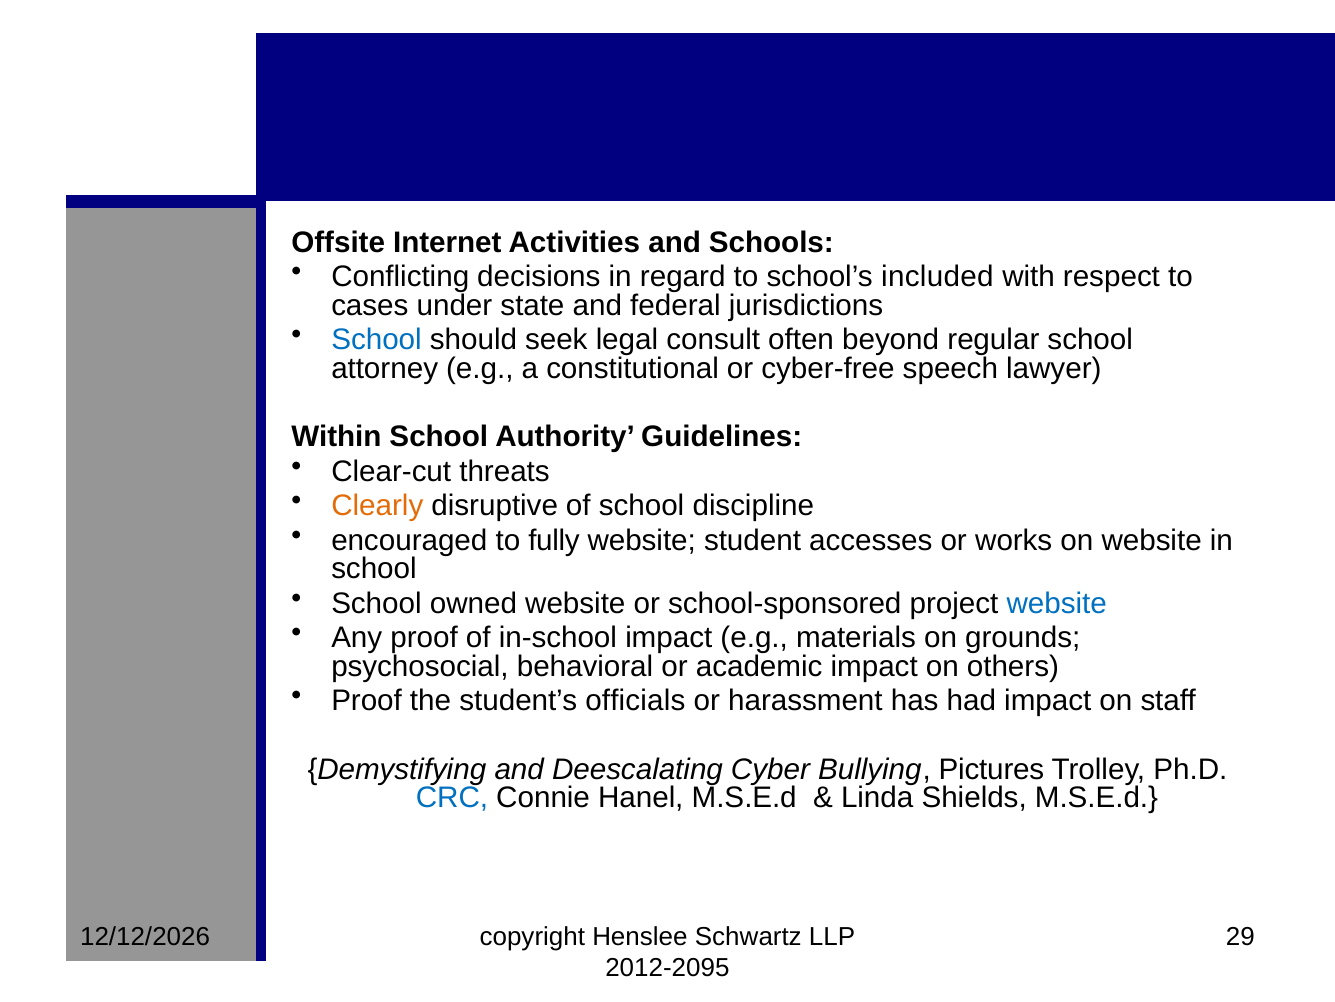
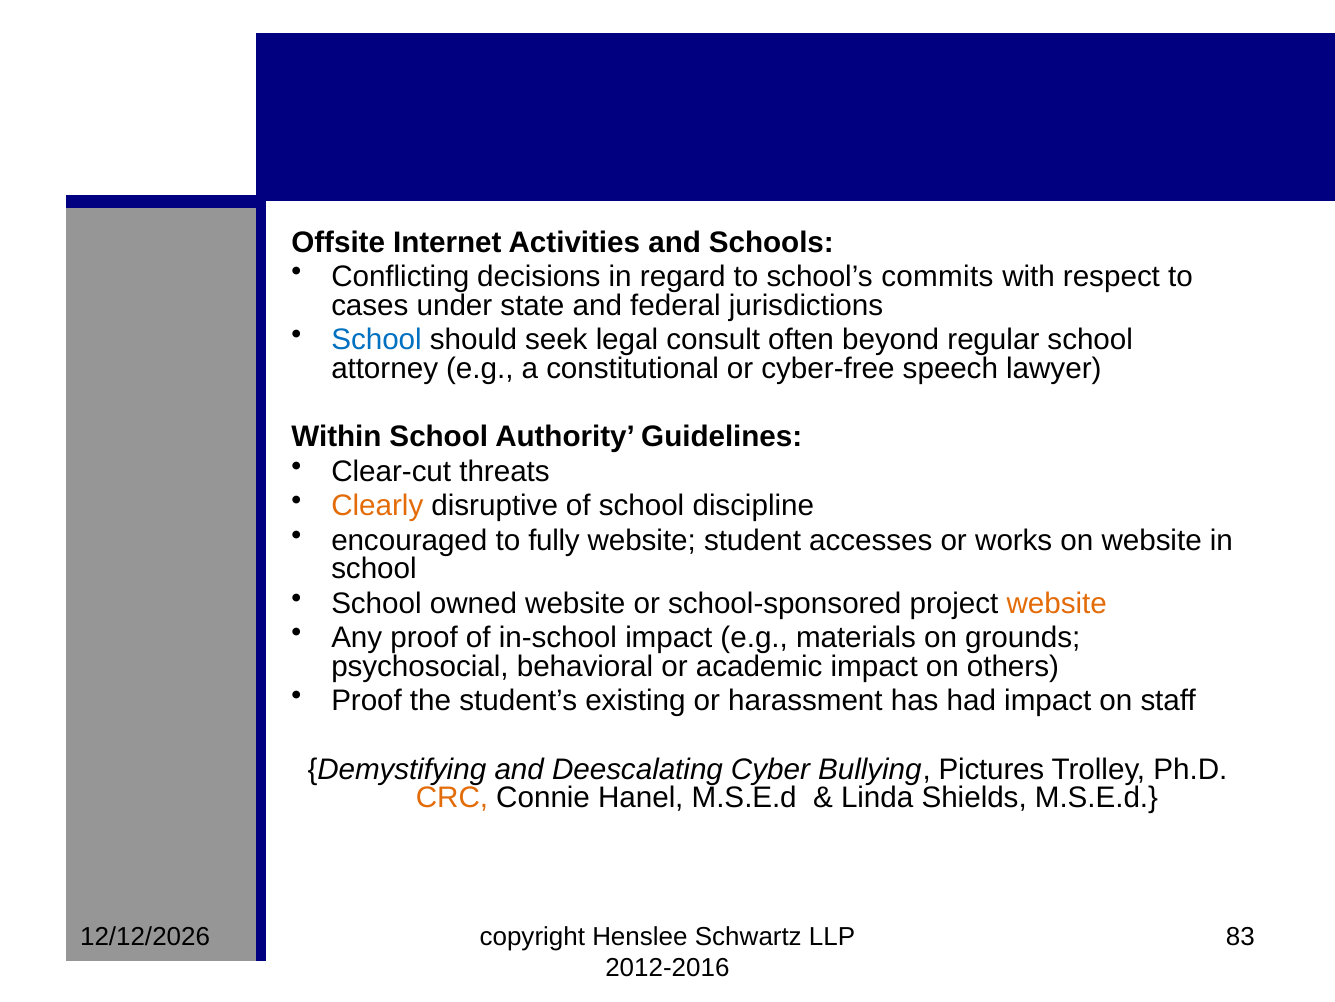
included: included -> commits (937, 277)
website colour: blue -> orange (1057, 603)
officials: officials -> existing (635, 700)
CRC colour: blue -> orange (452, 798)
29: 29 -> 83 (1240, 936)
2012-2095: 2012-2095 -> 2012-2016 (667, 967)
